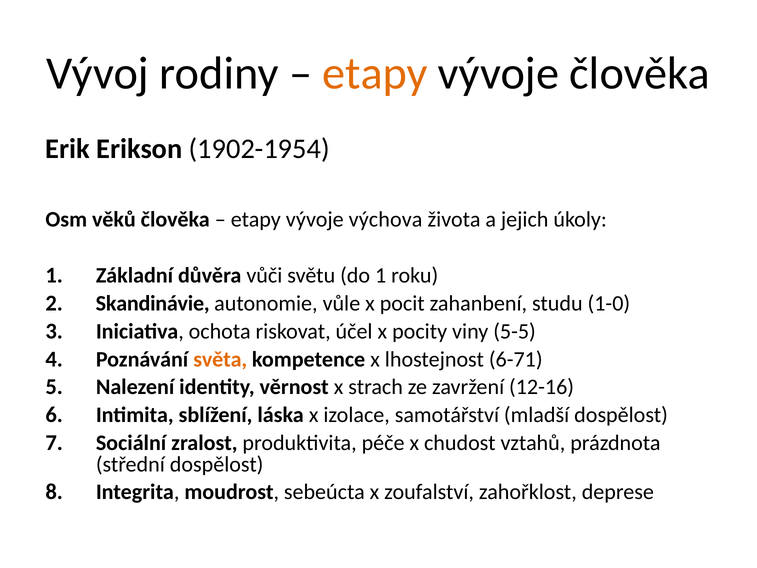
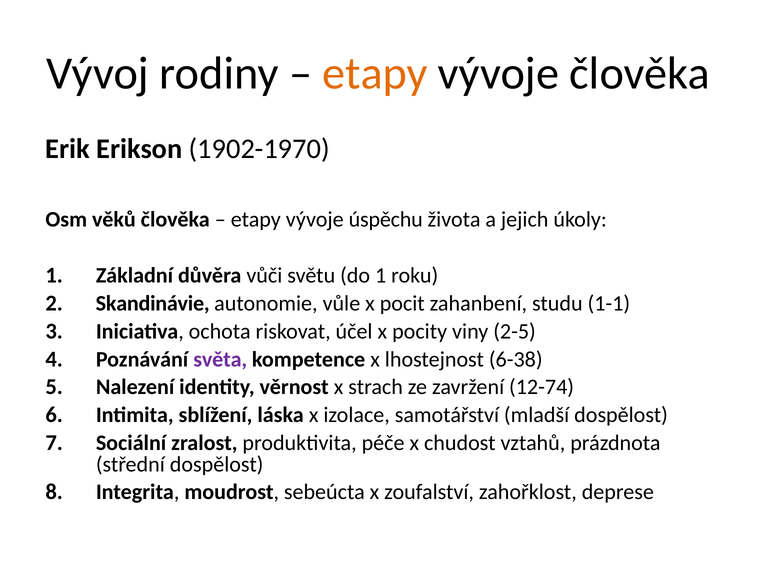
1902-1954: 1902-1954 -> 1902-1970 (259, 149)
výchova: výchova -> úspěchu (386, 219)
1-0: 1-0 -> 1-1 (609, 303)
5-5: 5-5 -> 2-5 (515, 331)
světa colour: orange -> purple (220, 359)
6-71: 6-71 -> 6-38 (516, 359)
12-16: 12-16 -> 12-74 (542, 387)
